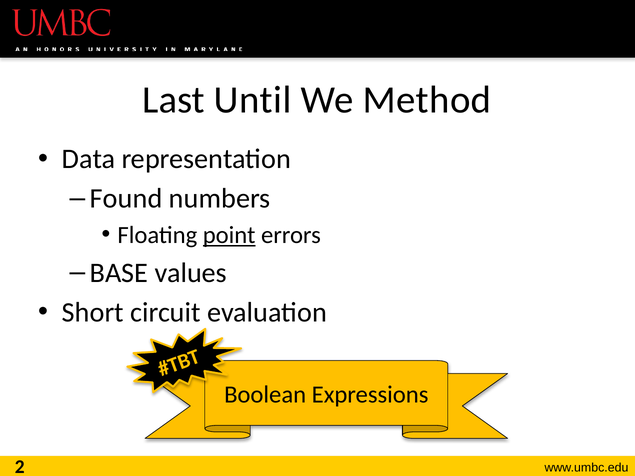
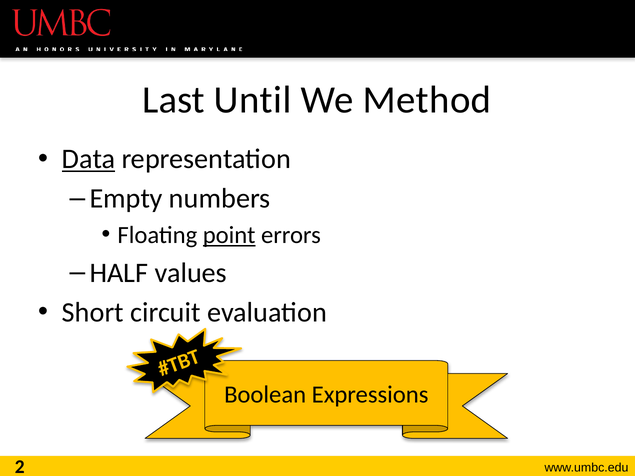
Data underline: none -> present (89, 159)
Found: Found -> Empty (126, 199)
BASE: BASE -> HALF (119, 273)
